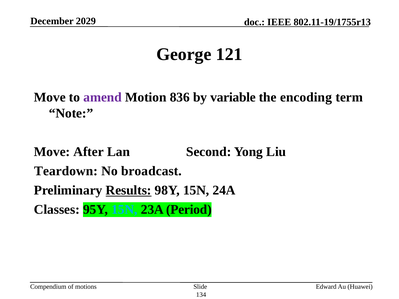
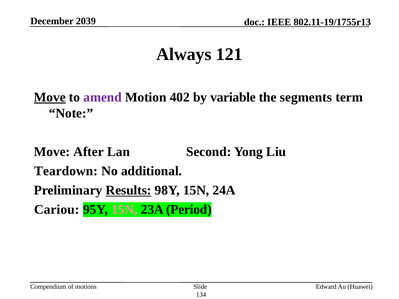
2029: 2029 -> 2039 (86, 21)
George: George -> Always (184, 54)
Move underline: none -> present (50, 97)
836: 836 -> 402 (180, 97)
encoding: encoding -> segments (306, 97)
broadcast: broadcast -> additional (152, 171)
Classes: Classes -> Cariou (57, 210)
15N colour: light blue -> pink (124, 210)
